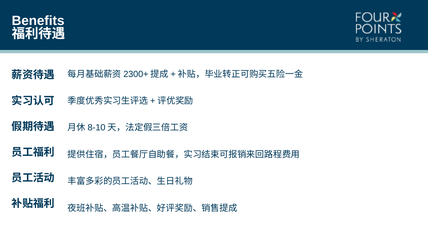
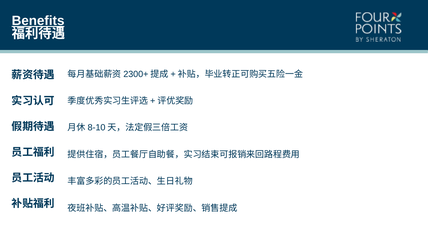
Benefits underline: none -> present (38, 21)
